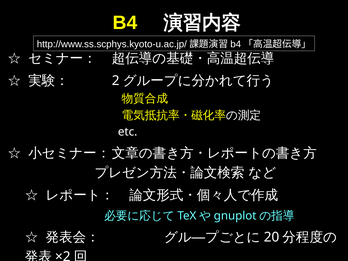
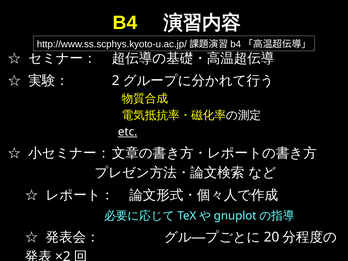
etc underline: none -> present (128, 132)
